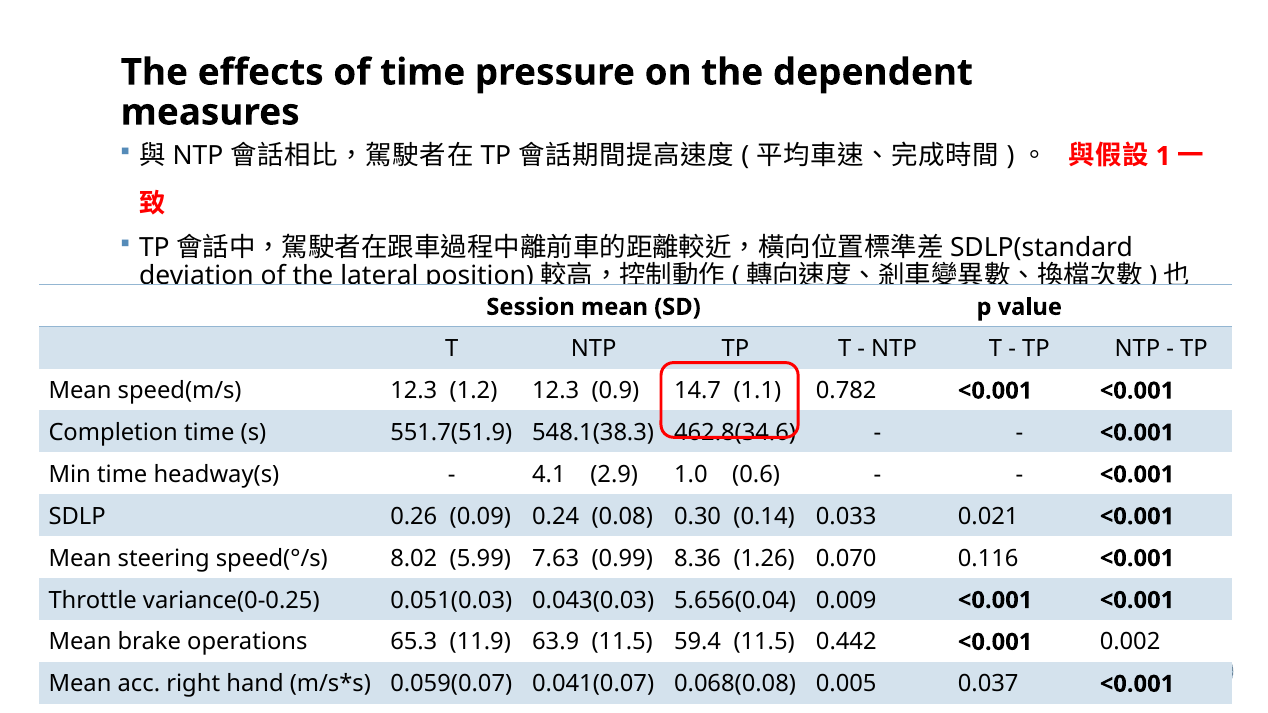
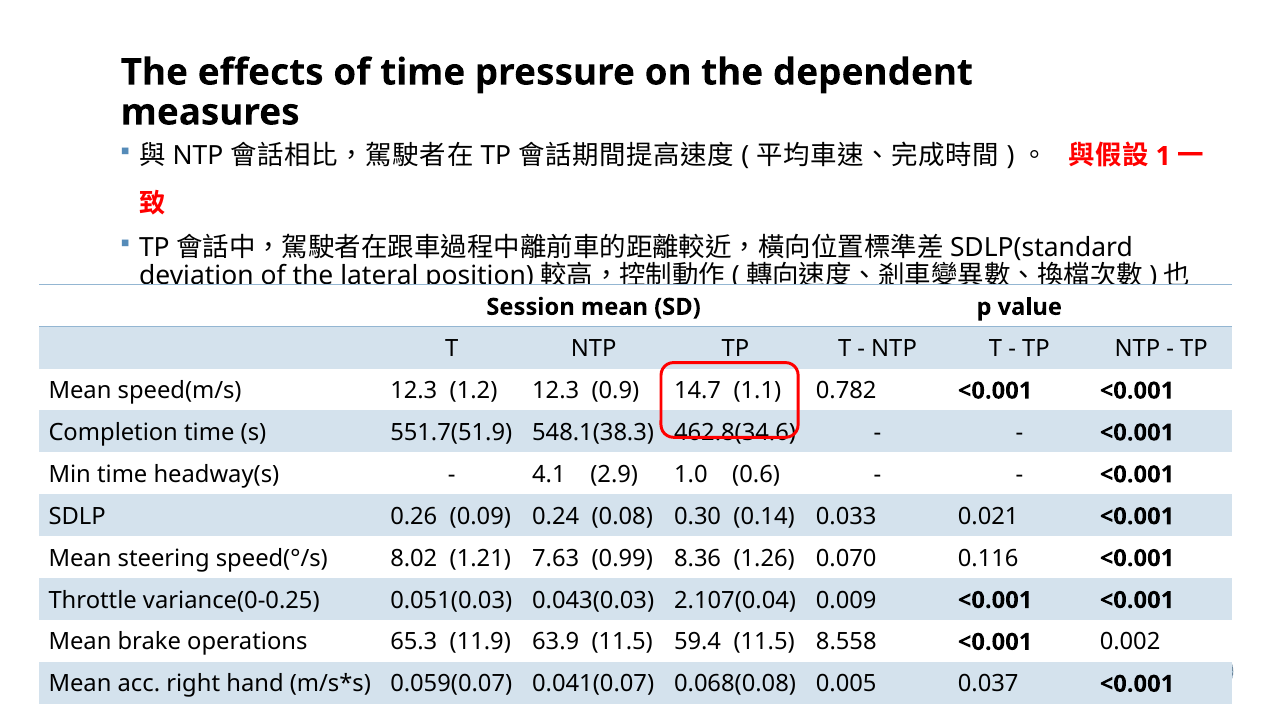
5.99: 5.99 -> 1.21 (480, 558)
5.656(0.04: 5.656(0.04 -> 2.107(0.04 (735, 600)
0.442: 0.442 -> 8.558 (846, 642)
